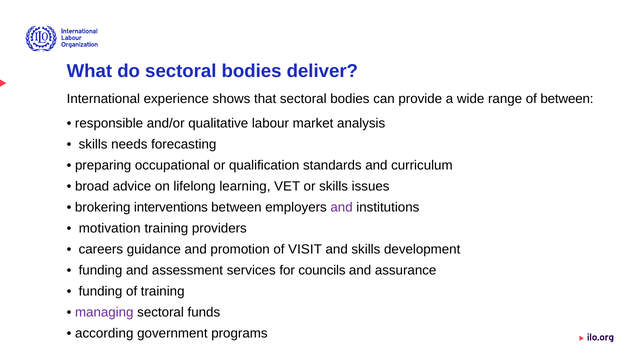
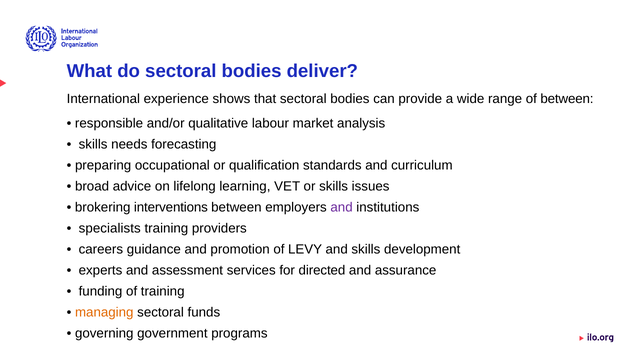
motivation: motivation -> specialists (110, 229)
VISIT: VISIT -> LEVY (305, 250)
funding: funding -> experts (100, 271)
councils: councils -> directed (322, 271)
managing colour: purple -> orange (104, 313)
according: according -> governing (104, 334)
